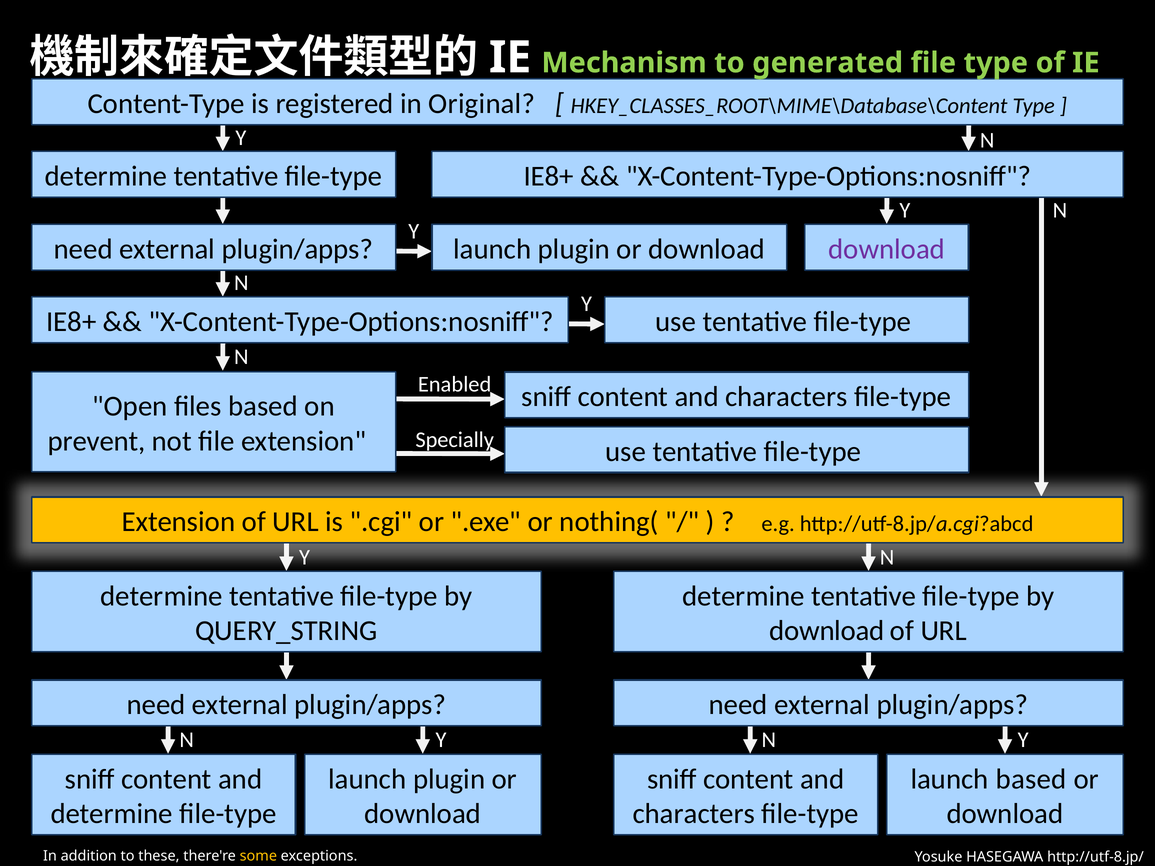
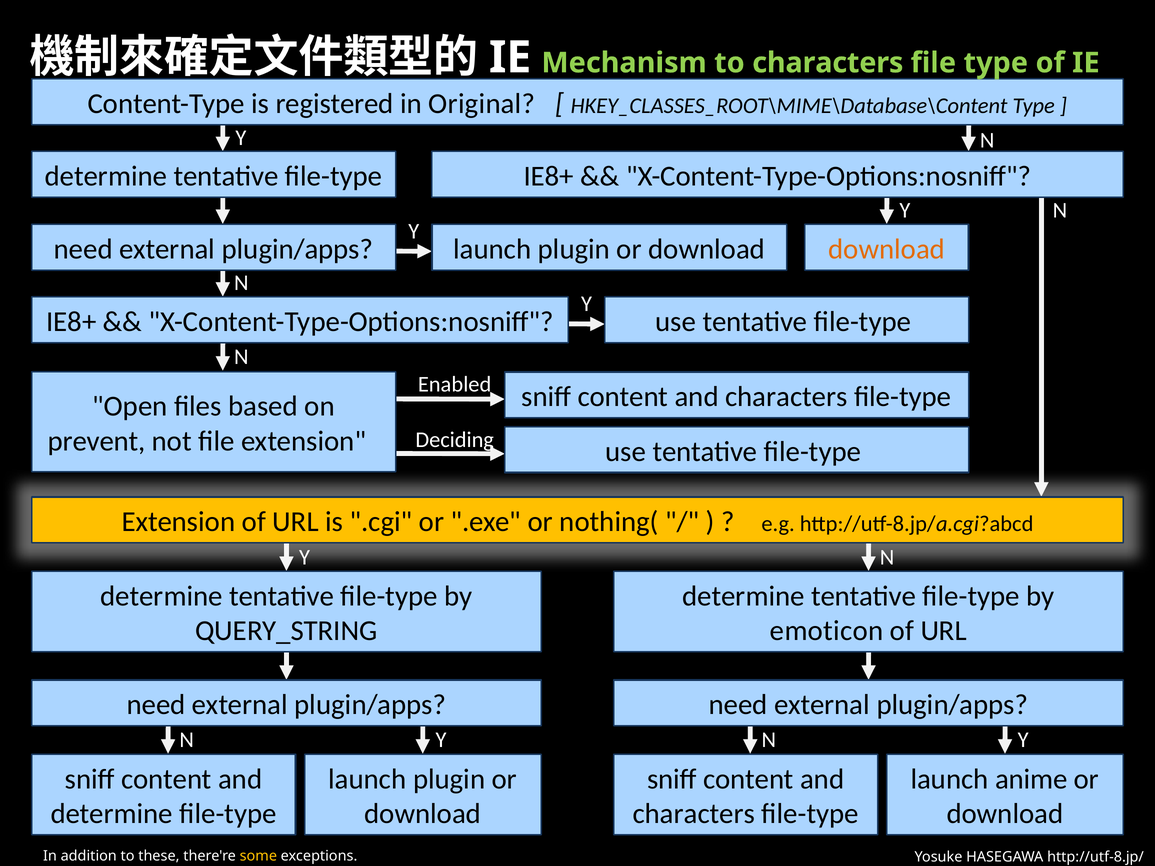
to generated: generated -> characters (828, 63)
download colour: purple -> orange (887, 249)
Specially: Specially -> Deciding (455, 440)
download: download -> emoticon (827, 631)
launch based: based -> anime (1031, 779)
